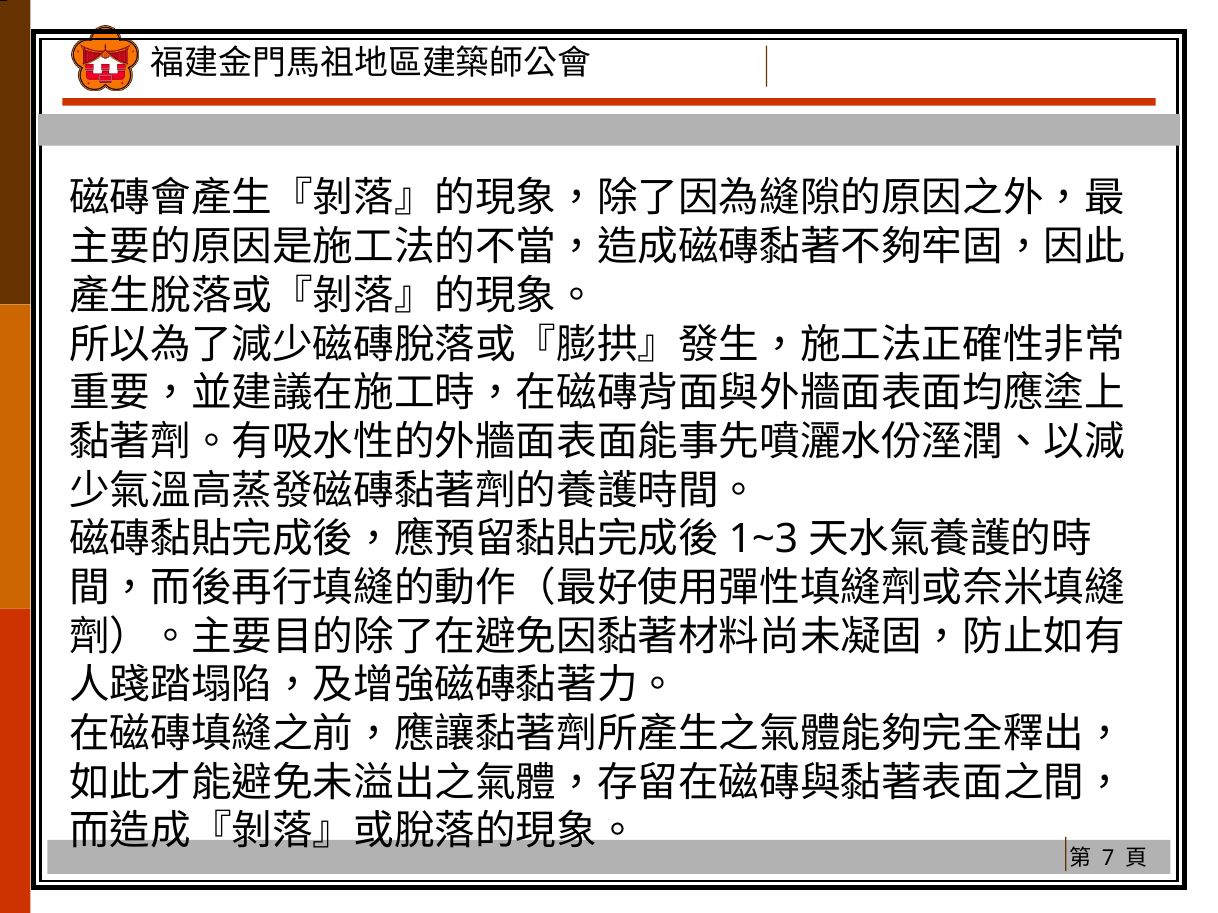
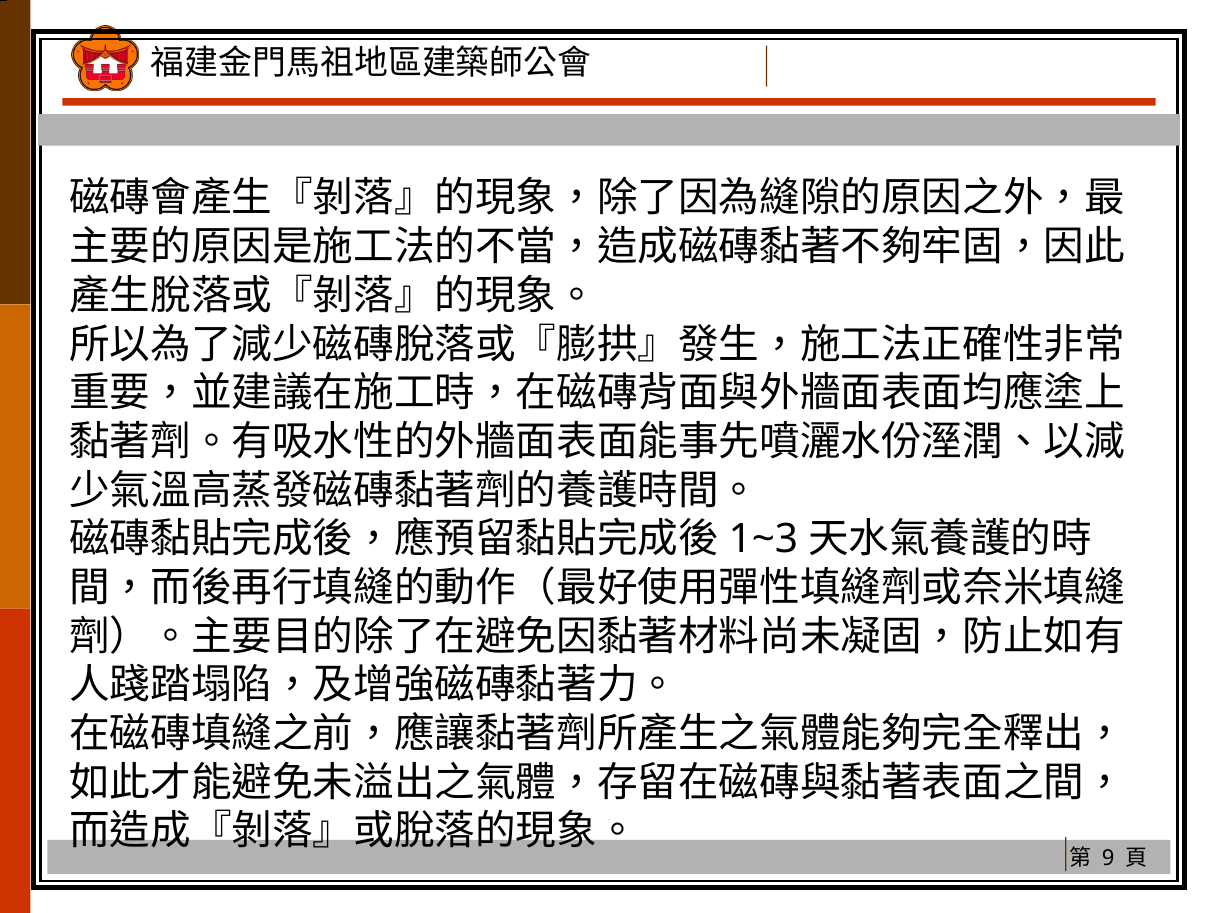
7: 7 -> 9 (1108, 859)
